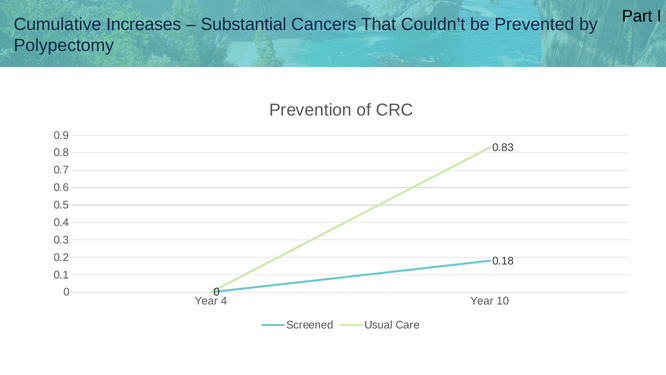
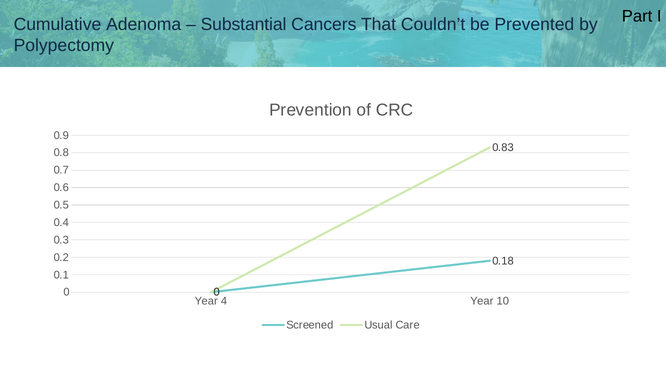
Increases: Increases -> Adenoma (144, 24)
